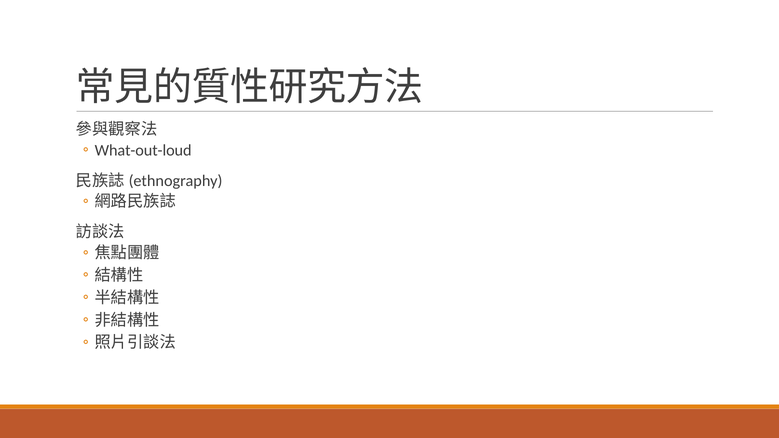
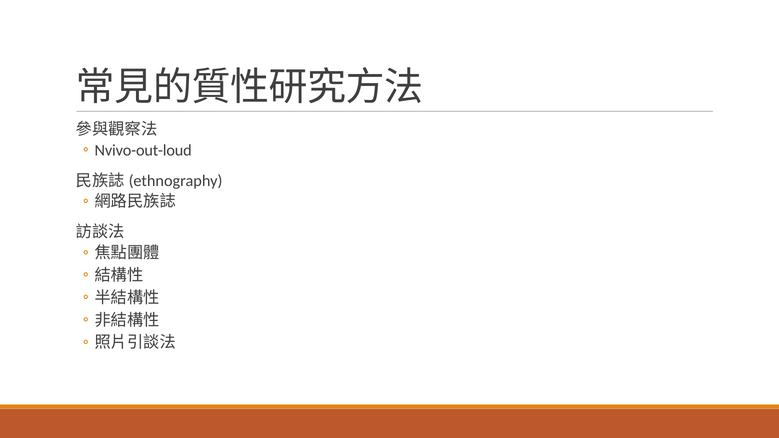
What-out-loud: What-out-loud -> Nvivo-out-loud (143, 150)
